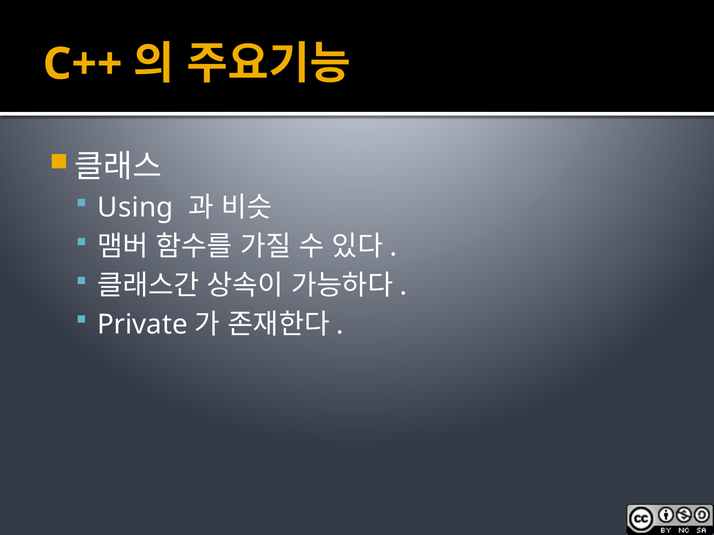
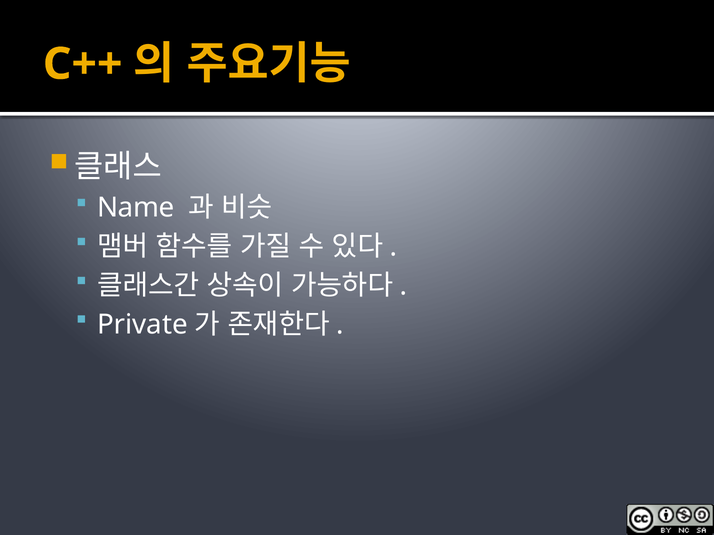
Using: Using -> Name (136, 208)
